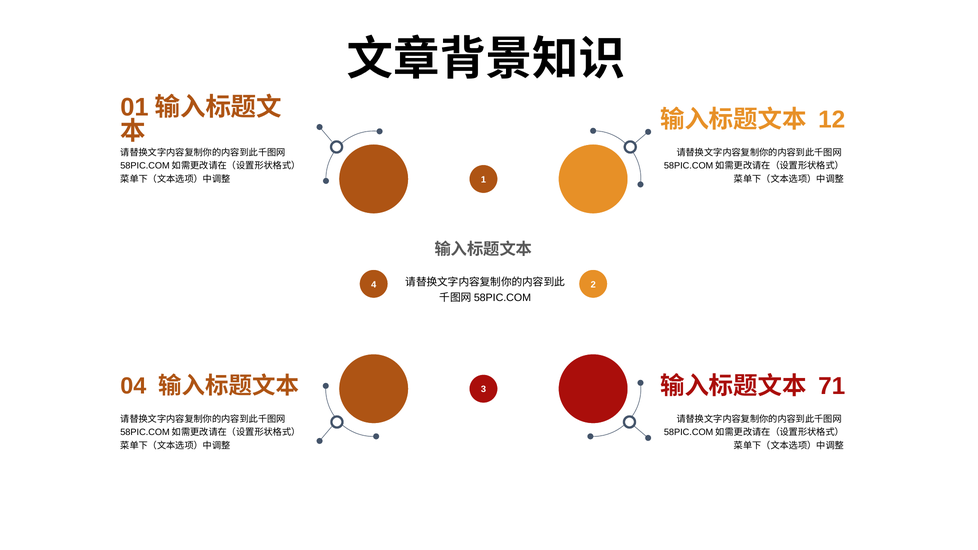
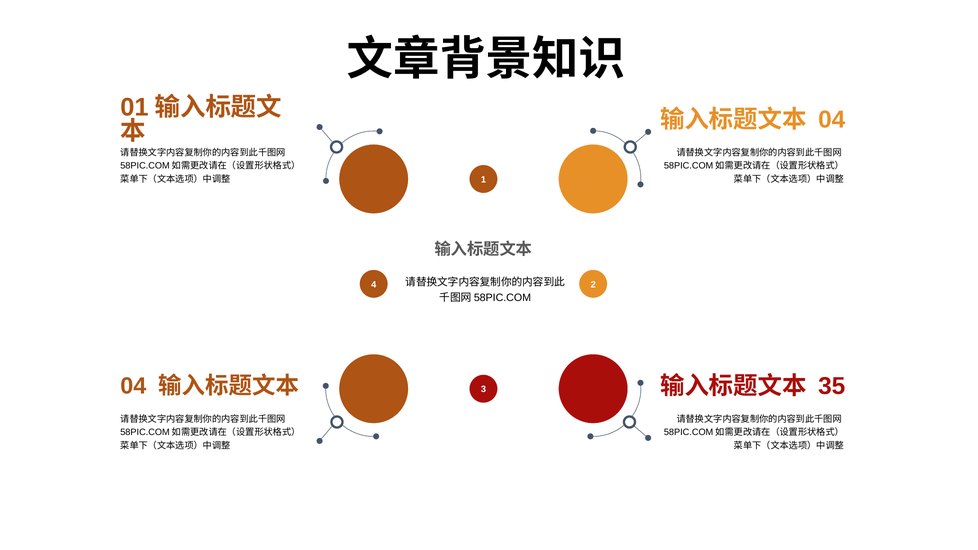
12: 12 -> 04 (832, 120)
71: 71 -> 35 (832, 386)
